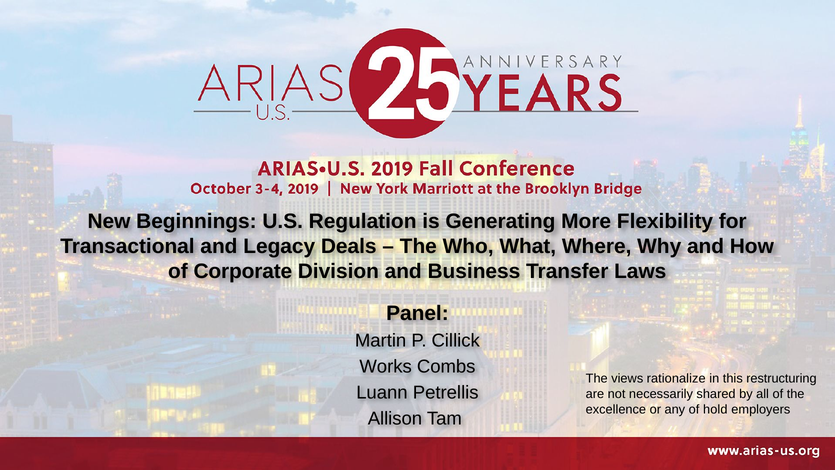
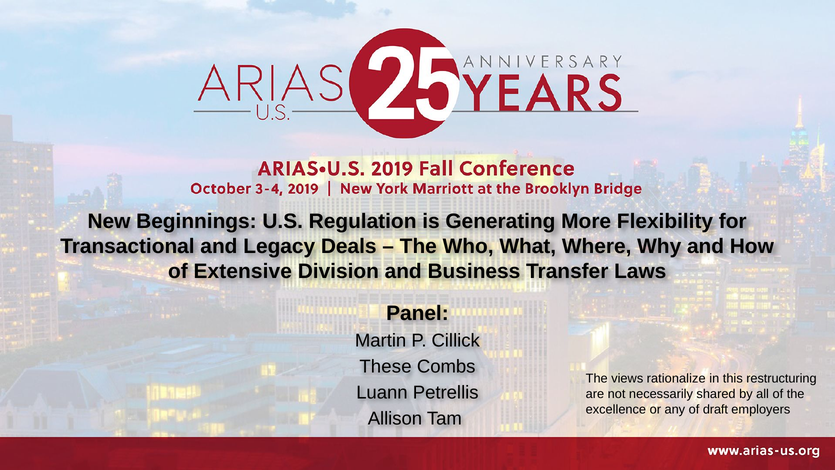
Corporate: Corporate -> Extensive (243, 271)
Works: Works -> These (385, 366)
hold: hold -> draft (715, 409)
